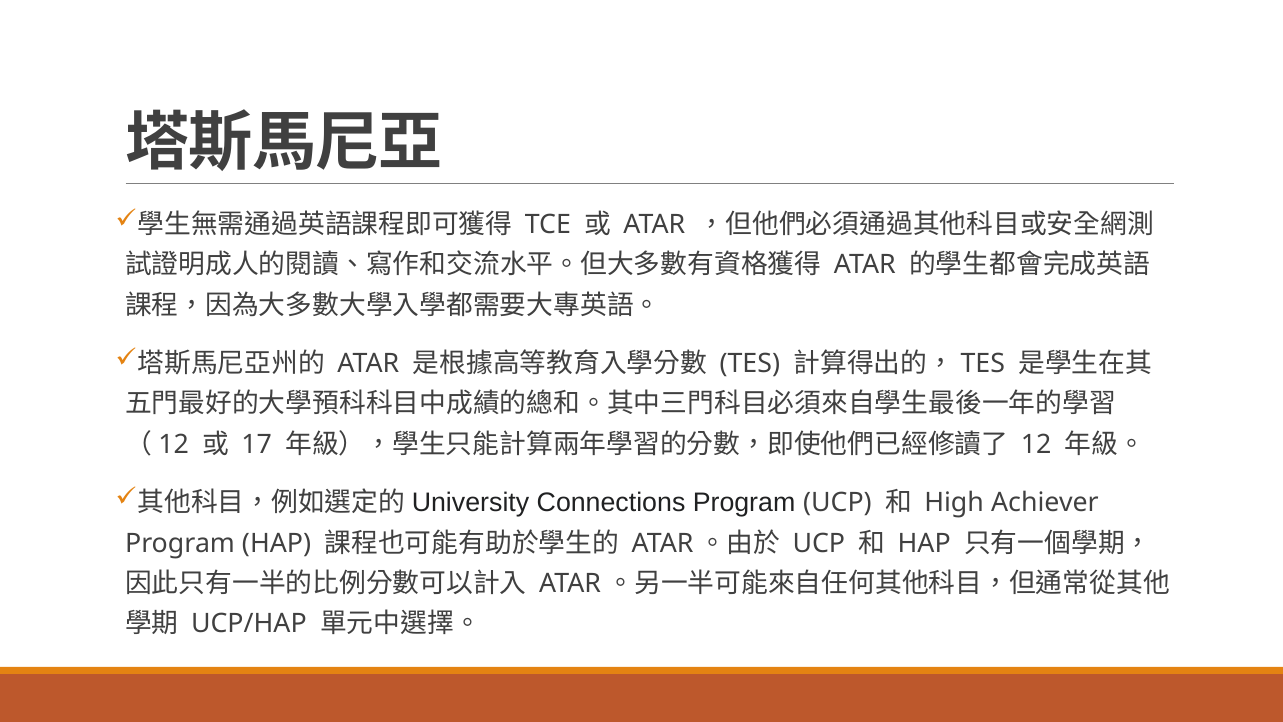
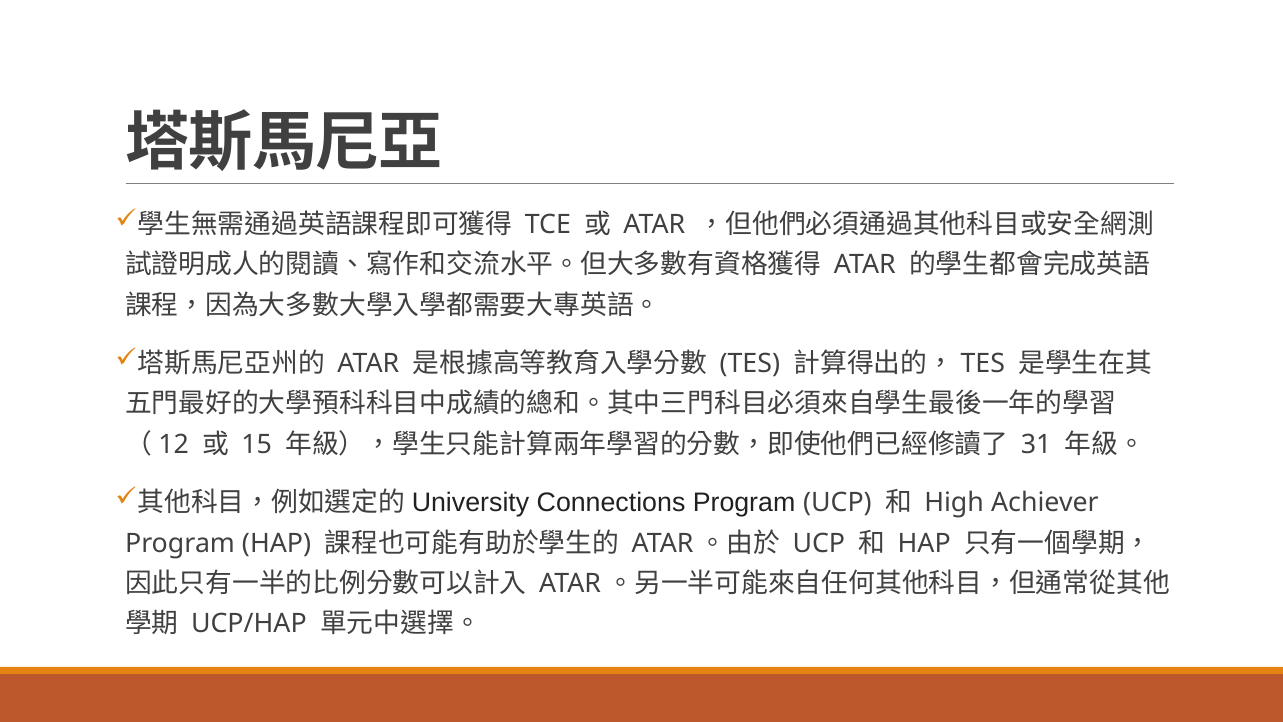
17: 17 -> 15 (257, 444)
12: 12 -> 31 (1036, 444)
